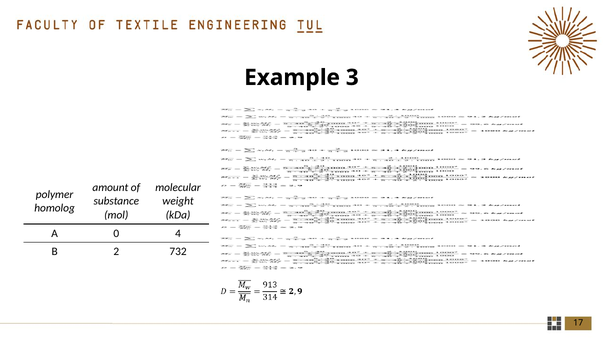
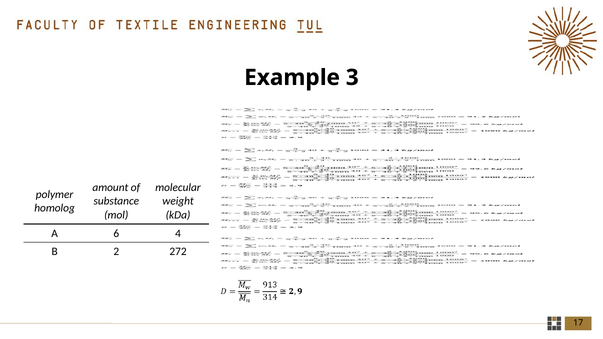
0: 0 -> 6 (116, 233)
732: 732 -> 272 (178, 252)
